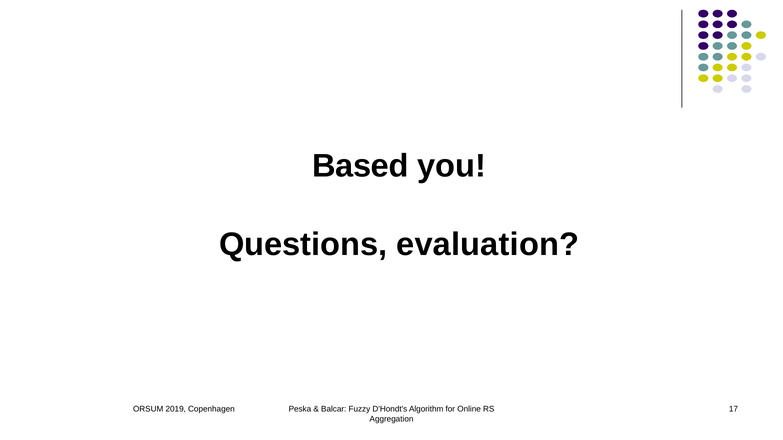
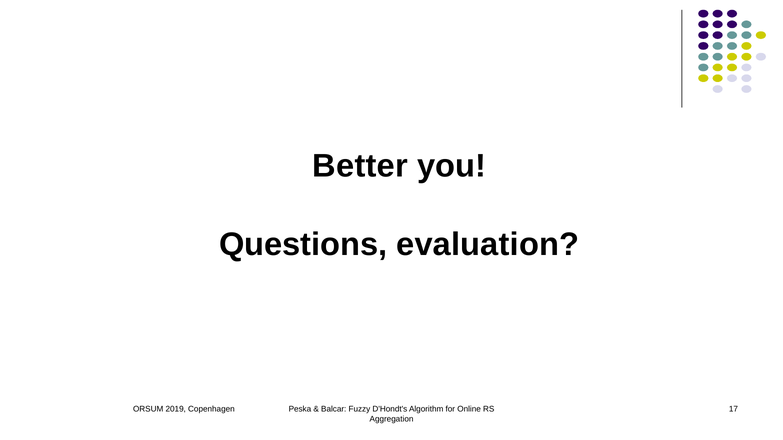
Based: Based -> Better (360, 166)
